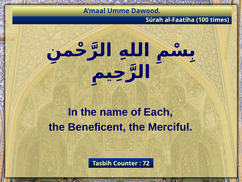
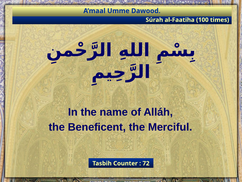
Each: Each -> Alláh (158, 112)
